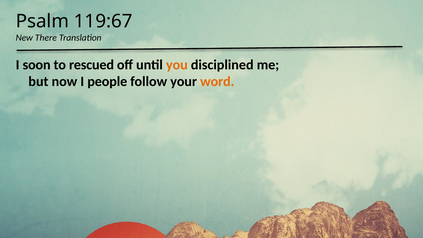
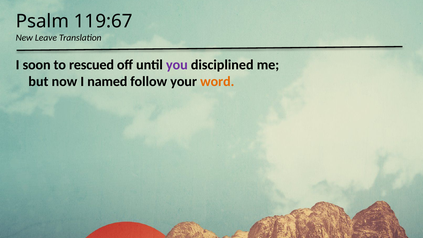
There: There -> Leave (46, 38)
you colour: orange -> purple (177, 65)
people: people -> named (107, 82)
